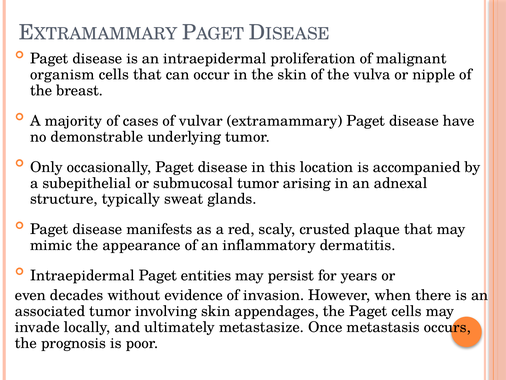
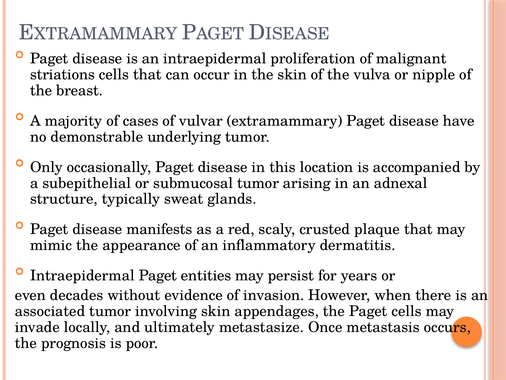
organism: organism -> striations (62, 75)
